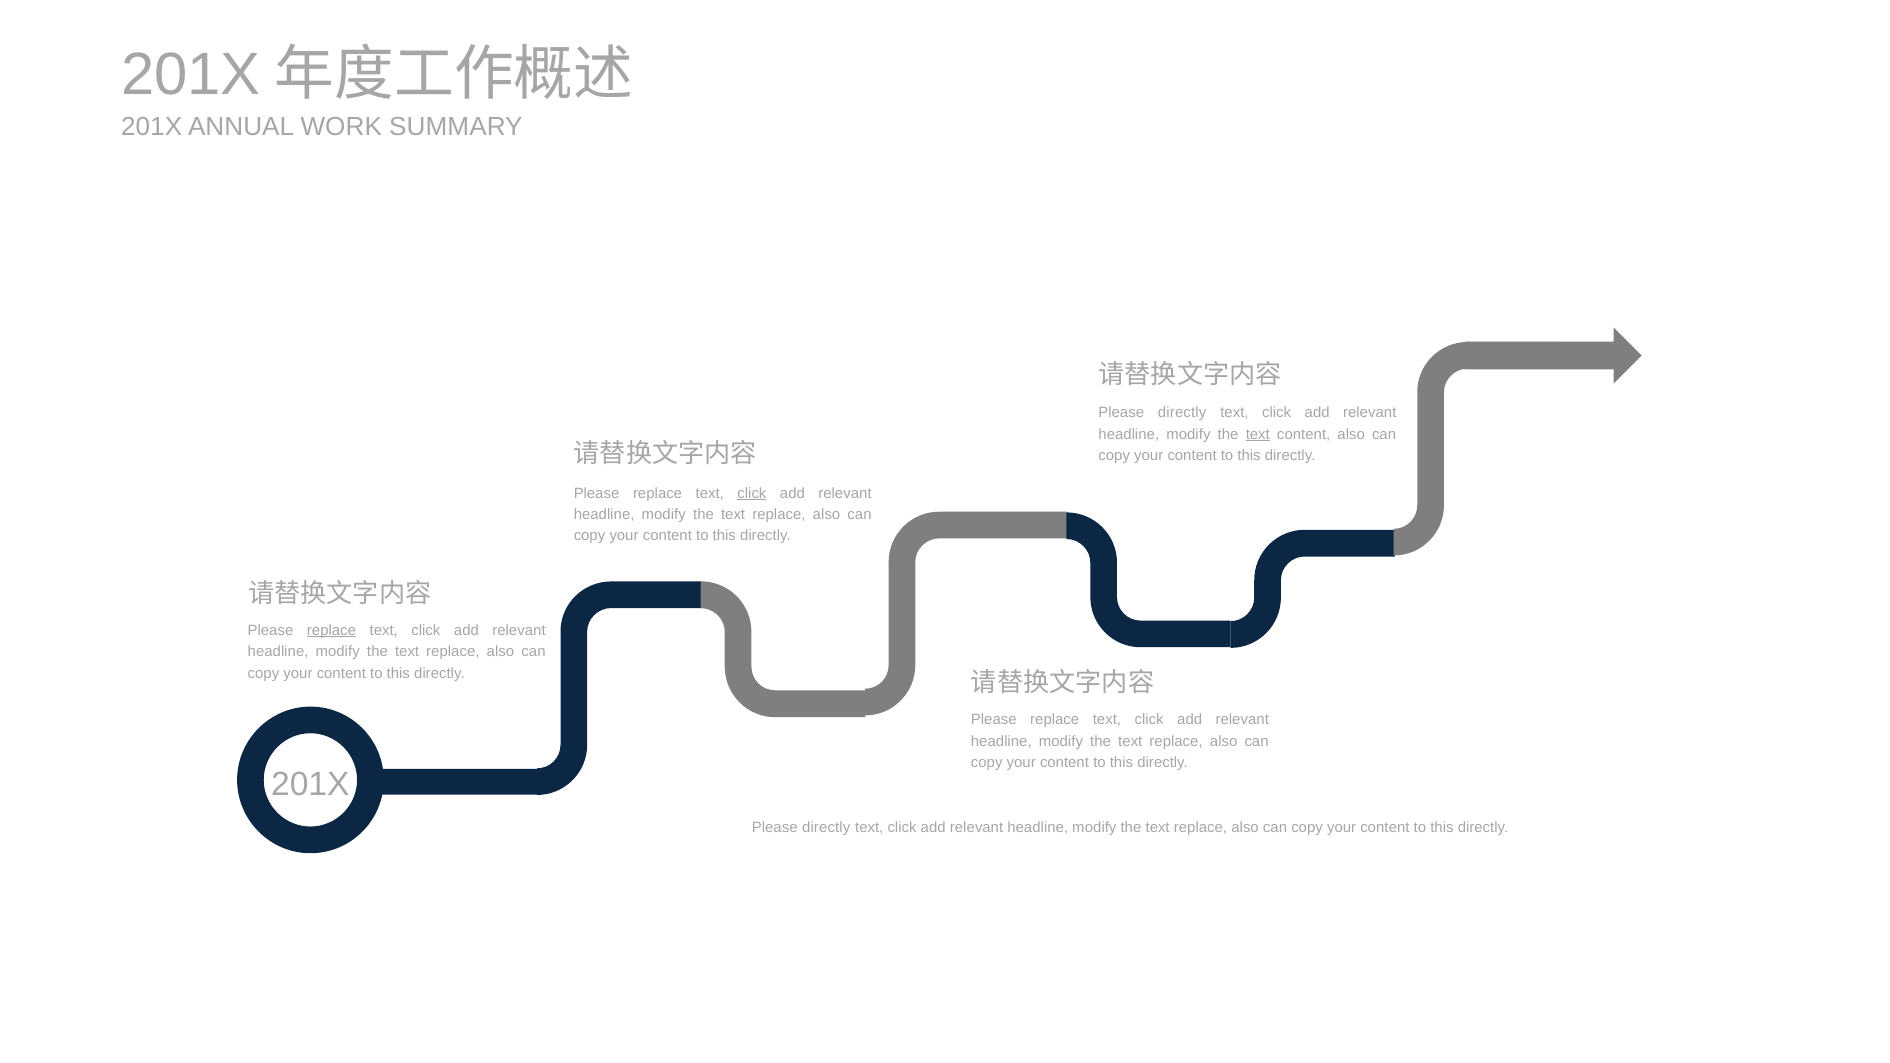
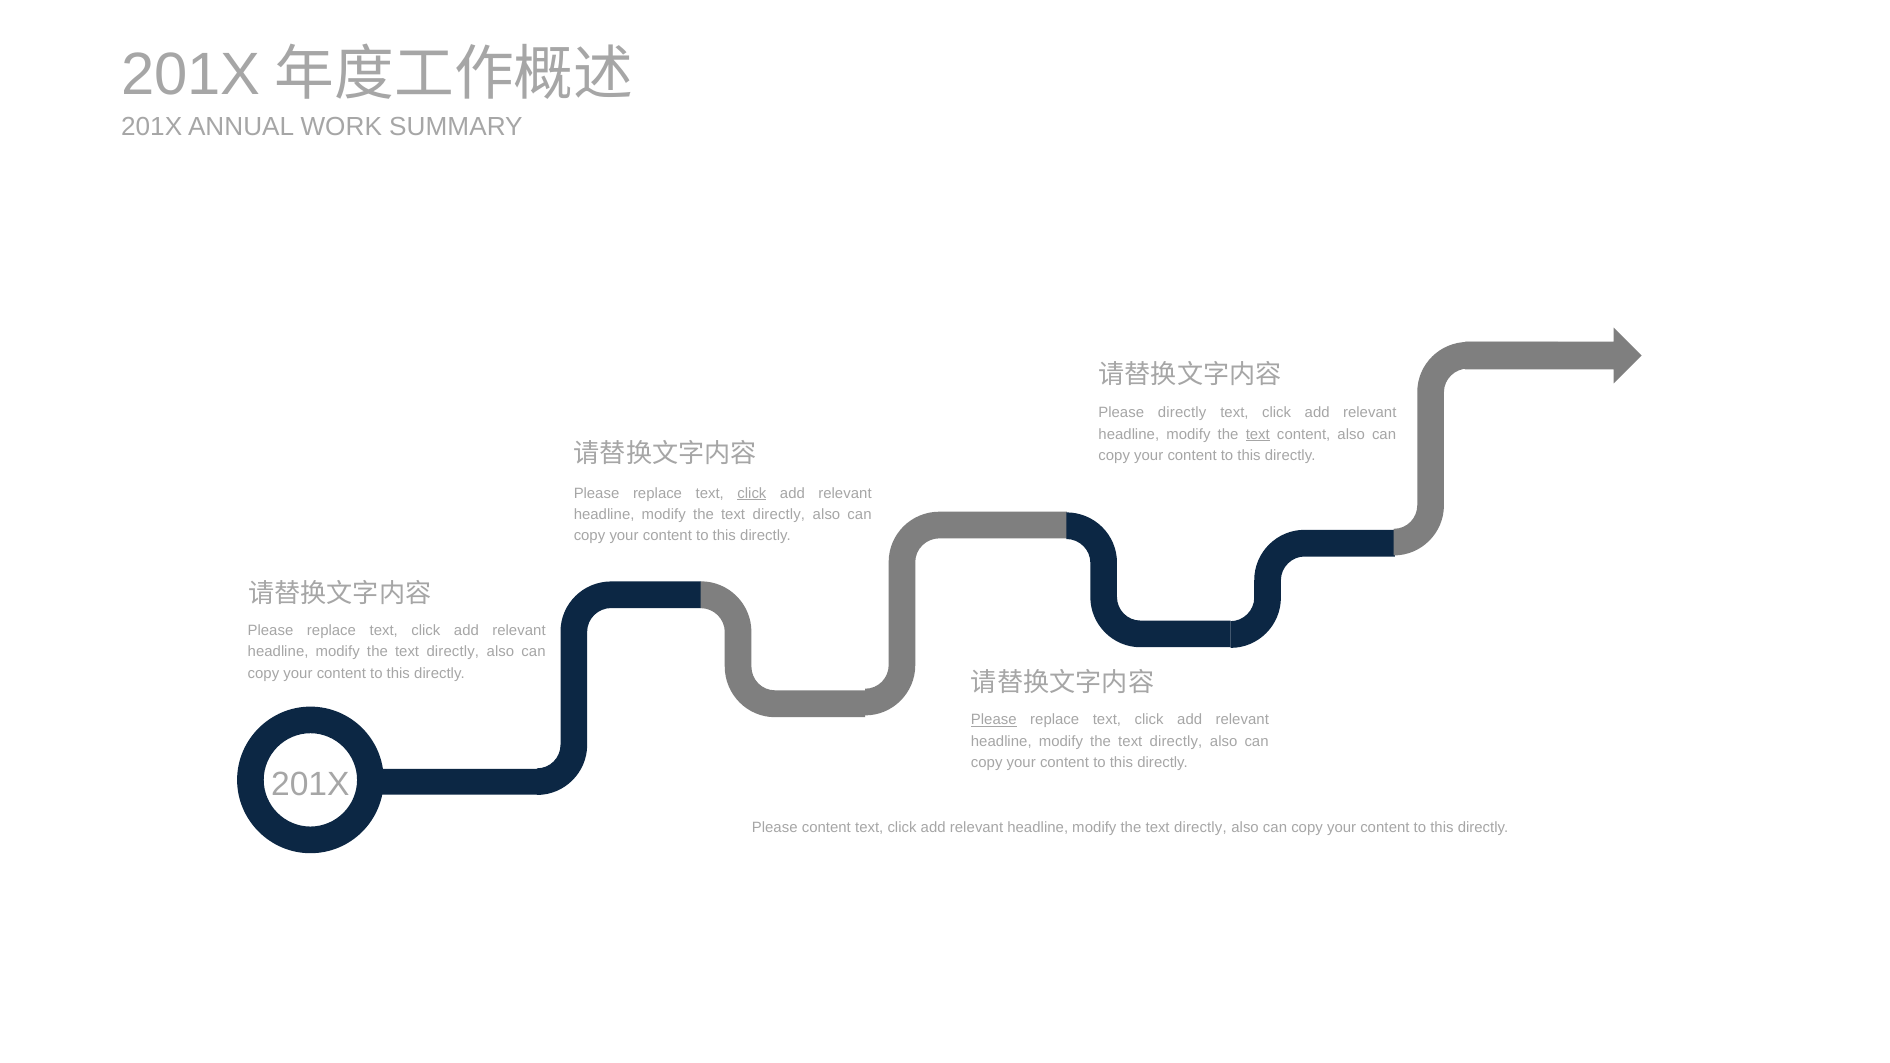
replace: replace -> directly (779, 515)
replace underline: present -> none (331, 630)
replace: replace -> directly (453, 652)
Please underline: none -> present (994, 720)
replace: replace -> directly (1176, 741)
directly: directly -> content (826, 827)
replace: replace -> directly (1200, 827)
